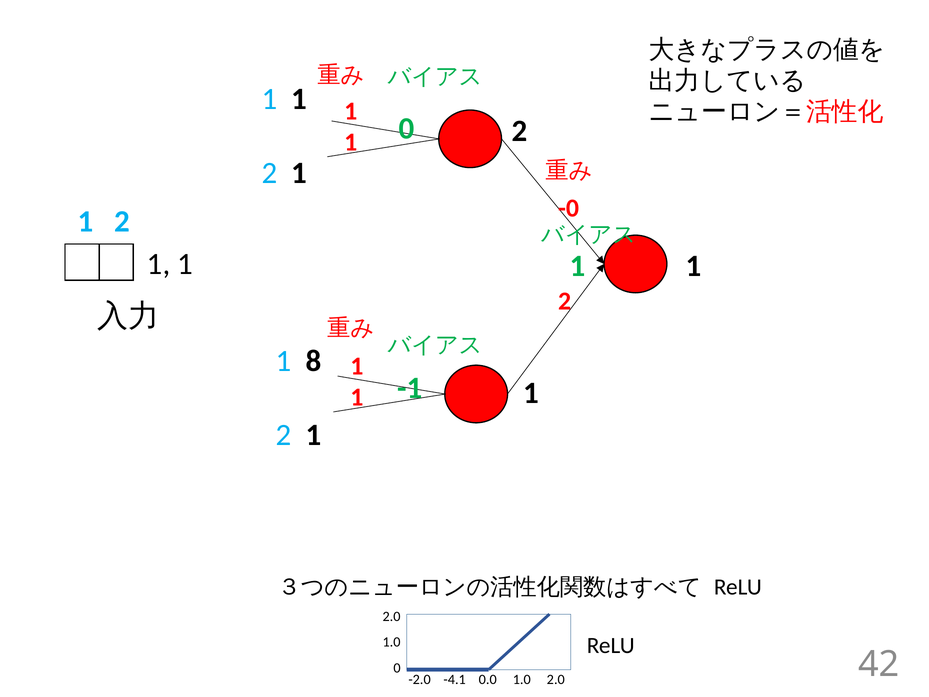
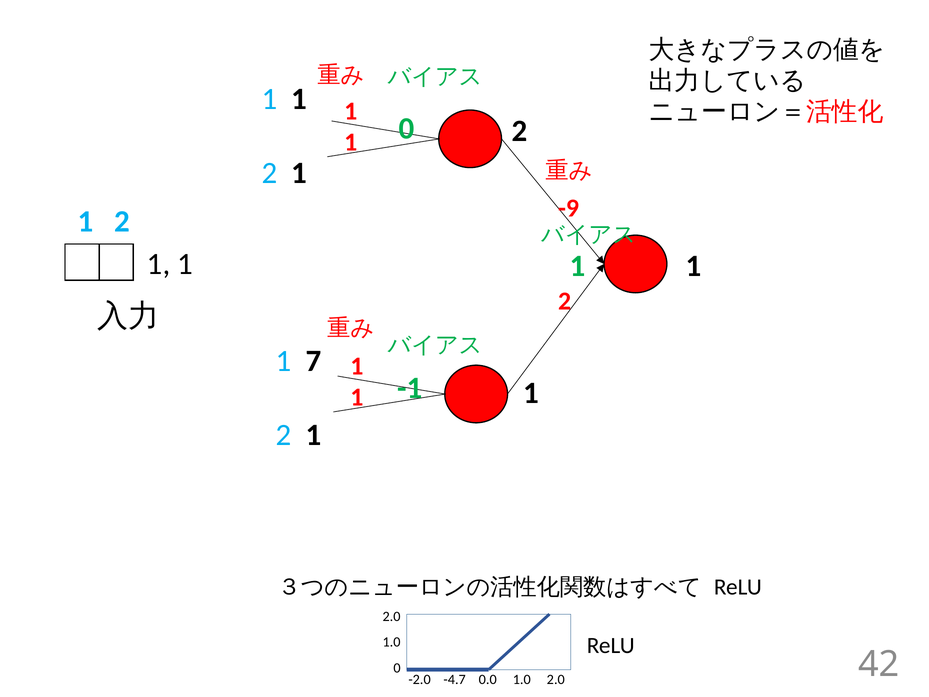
-0: -0 -> -9 (569, 208)
8: 8 -> 7 (313, 361)
-4.1: -4.1 -> -4.7 (455, 679)
